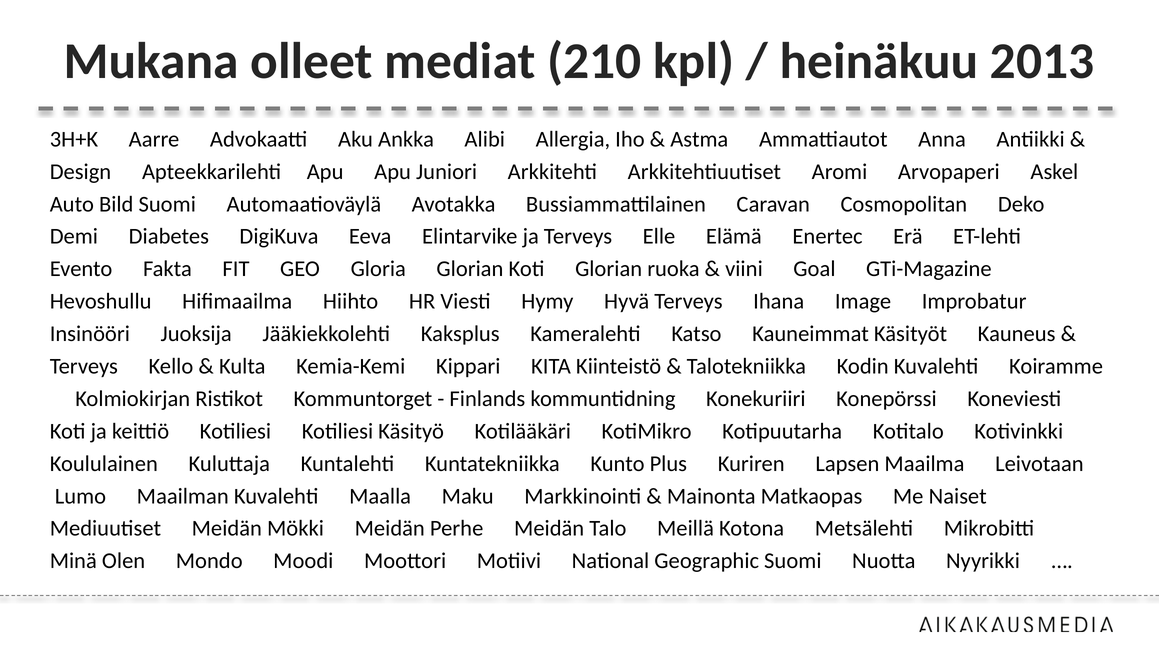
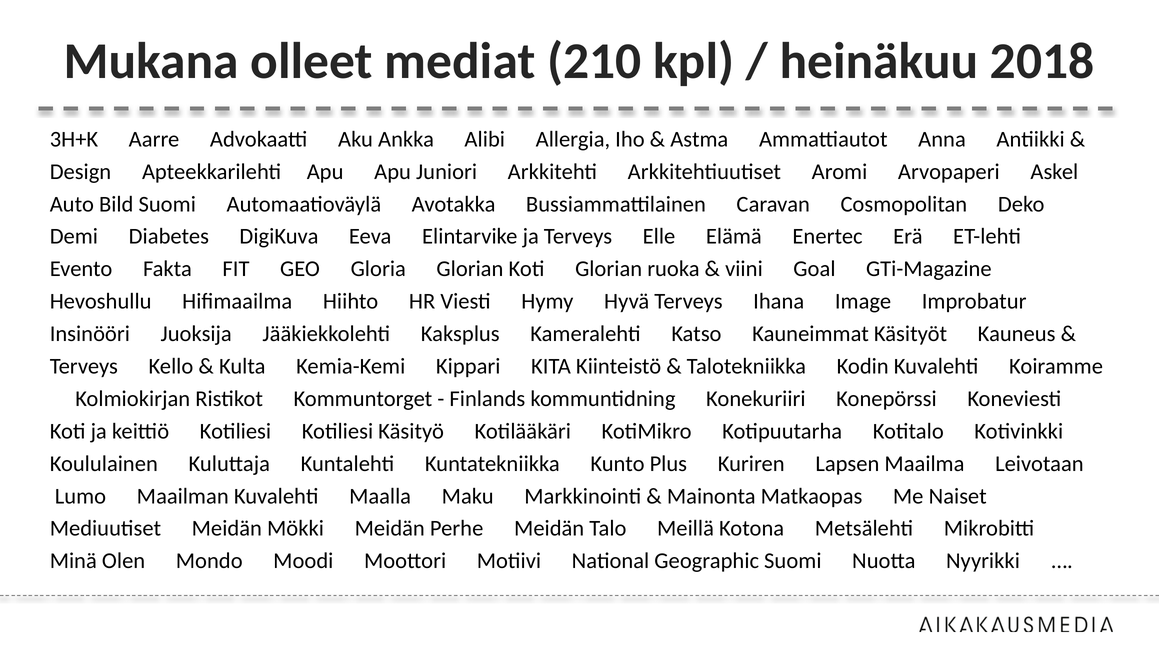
2013: 2013 -> 2018 (1042, 61)
